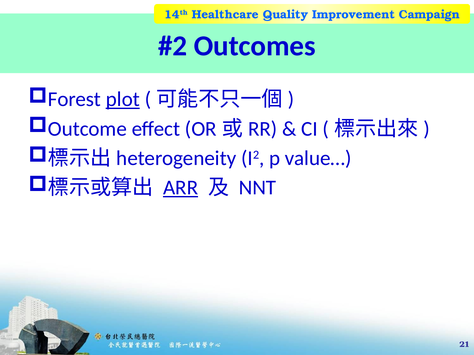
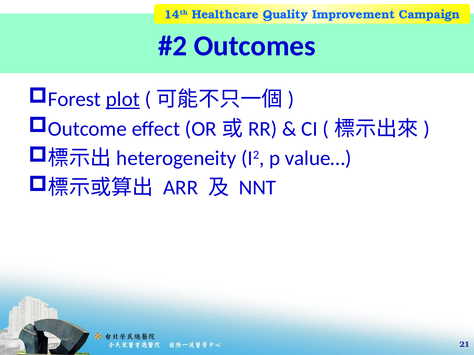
ARR underline: present -> none (181, 188)
